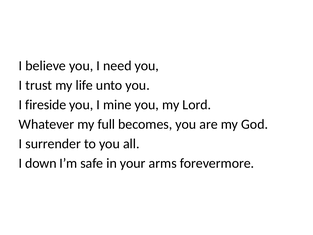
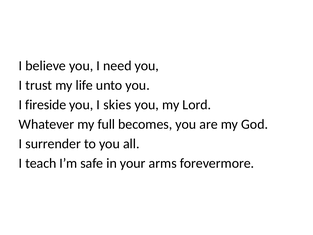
mine: mine -> skies (117, 105)
down: down -> teach (41, 163)
